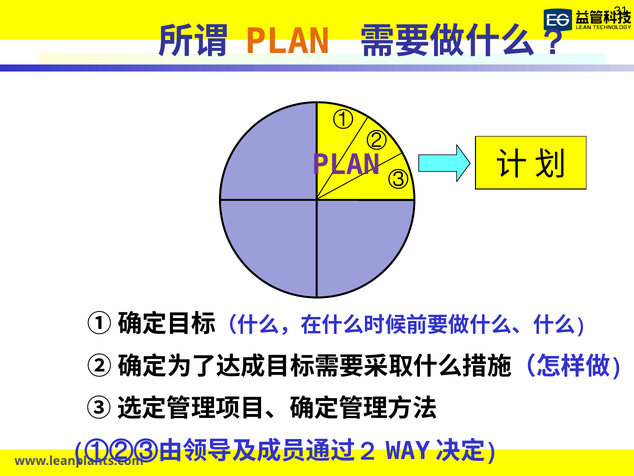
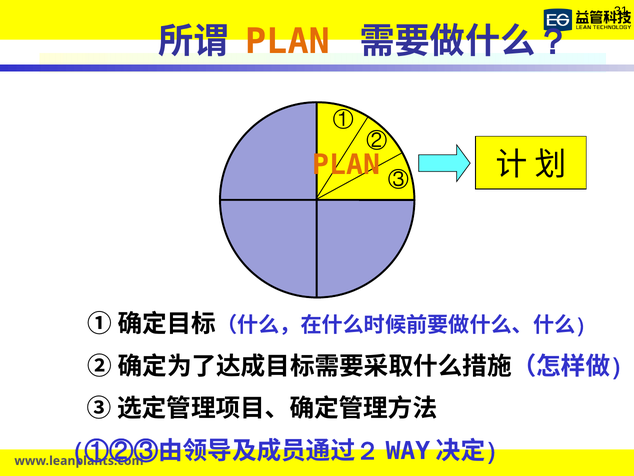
PLAN colour: purple -> orange (346, 165)
